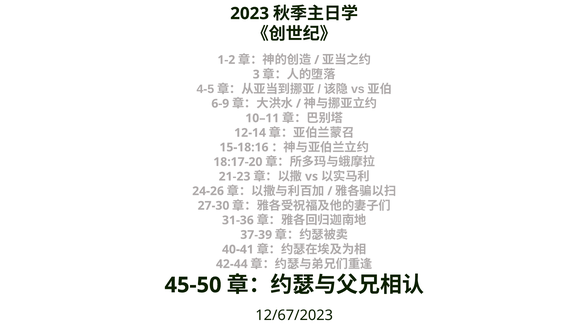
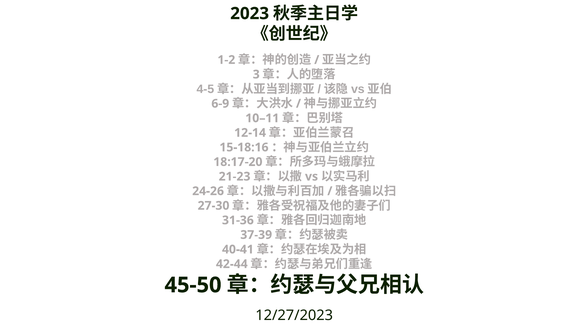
12/67/2023: 12/67/2023 -> 12/27/2023 (294, 316)
